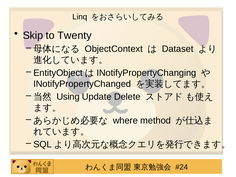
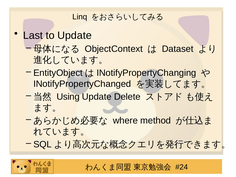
Skip: Skip -> Last (33, 35)
to Twenty: Twenty -> Update (75, 35)
